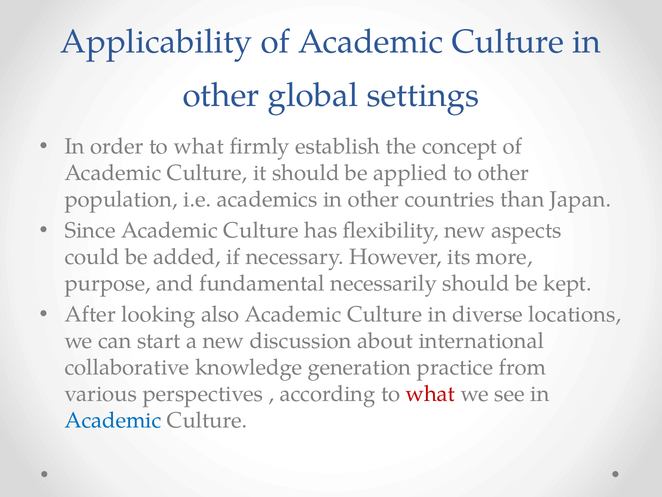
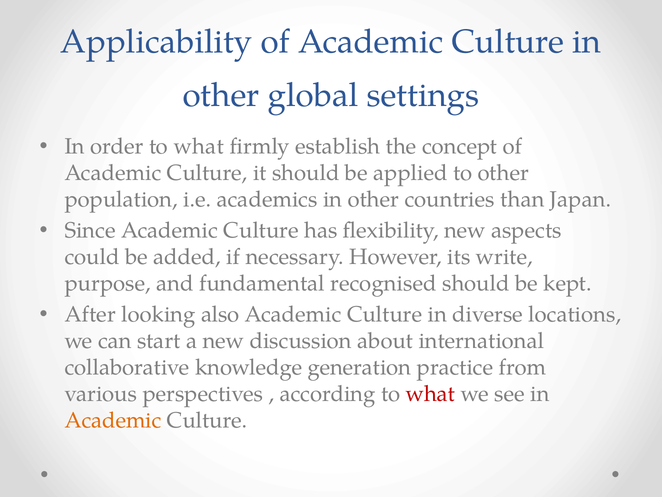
more: more -> write (504, 257)
necessarily: necessarily -> recognised (383, 283)
Academic colour: blue -> orange (113, 420)
